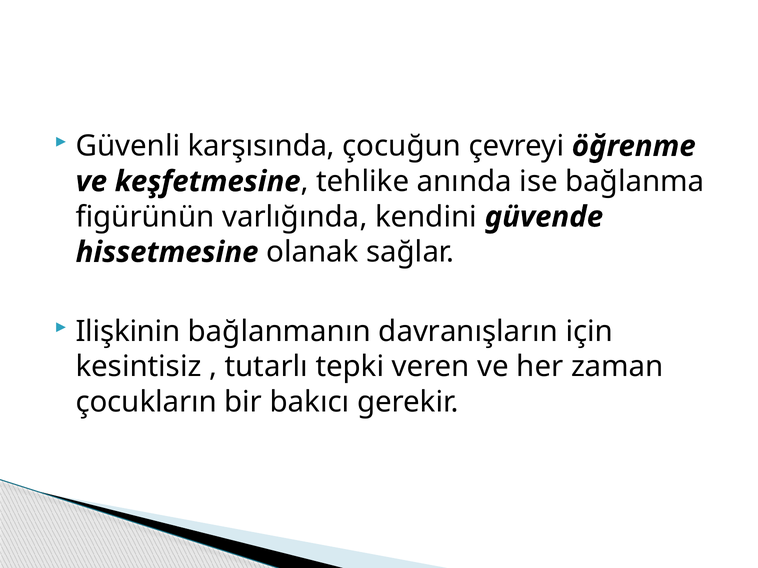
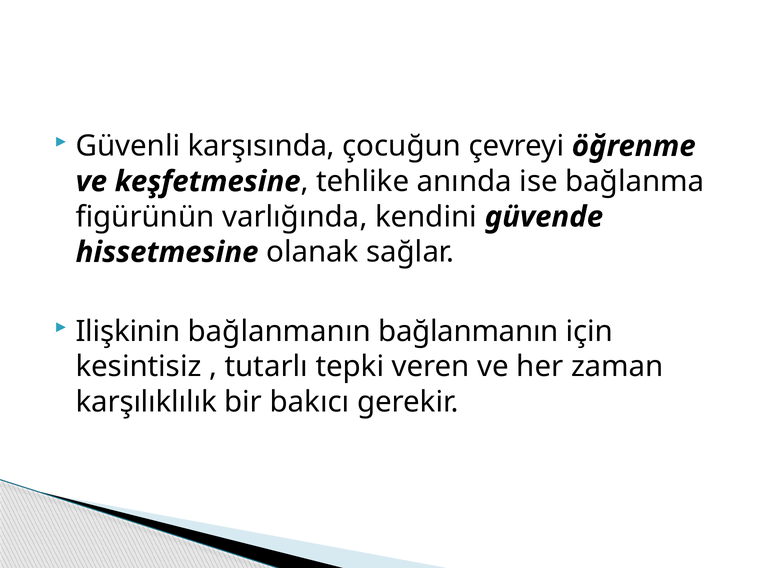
bağlanmanın davranışların: davranışların -> bağlanmanın (468, 332)
çocukların: çocukların -> karşılıklılık (146, 402)
